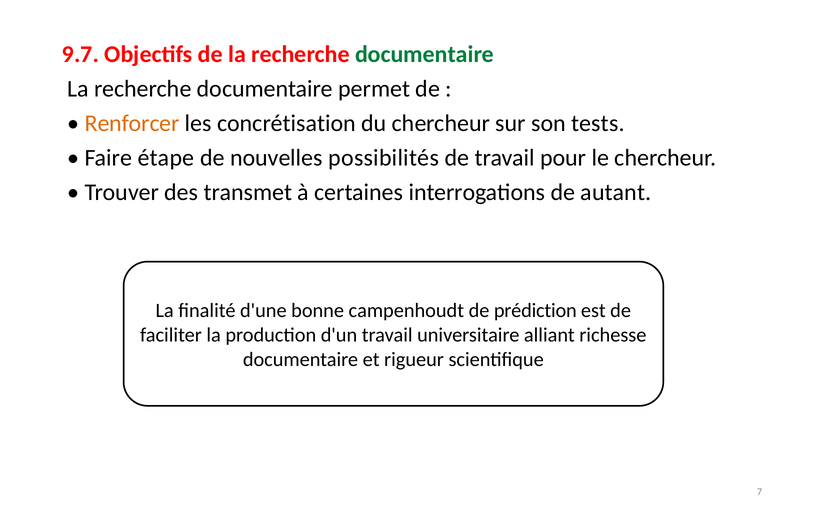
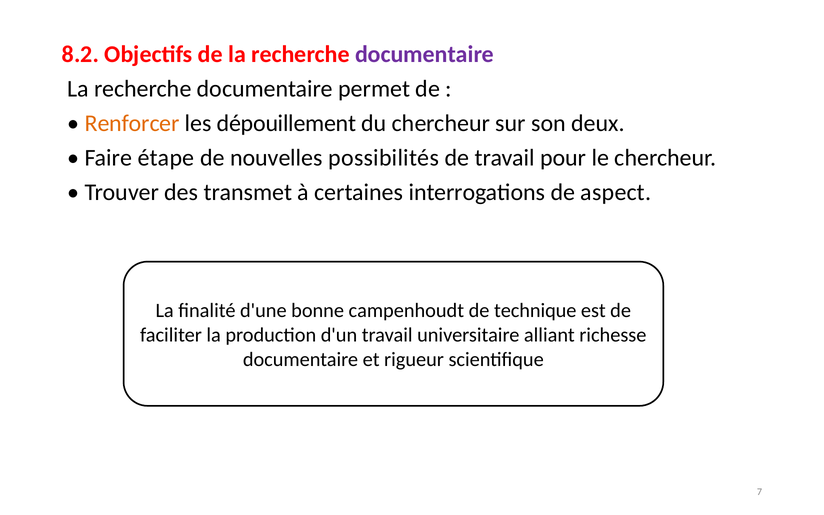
9.7: 9.7 -> 8.2 (80, 55)
documentaire colour: green -> purple (425, 55)
concrétisation: concrétisation -> dépouillement (287, 123)
tests: tests -> deux (598, 123)
autant: autant -> aspect (616, 192)
prédiction: prédiction -> technique (535, 311)
